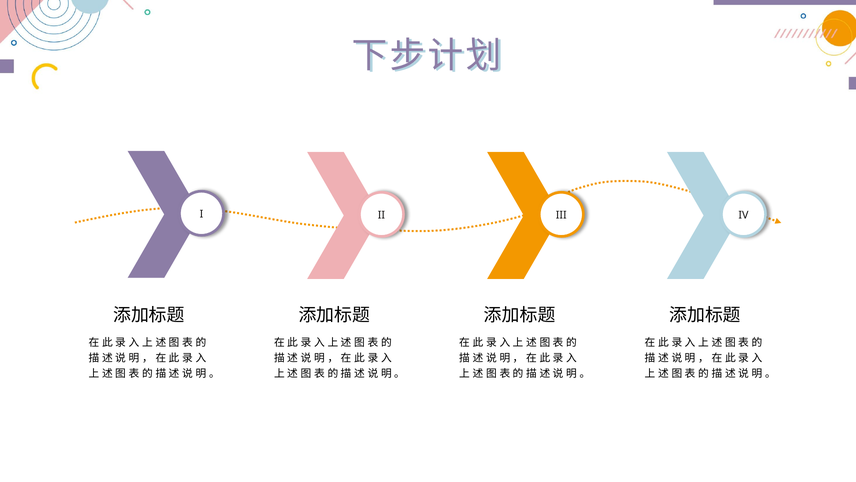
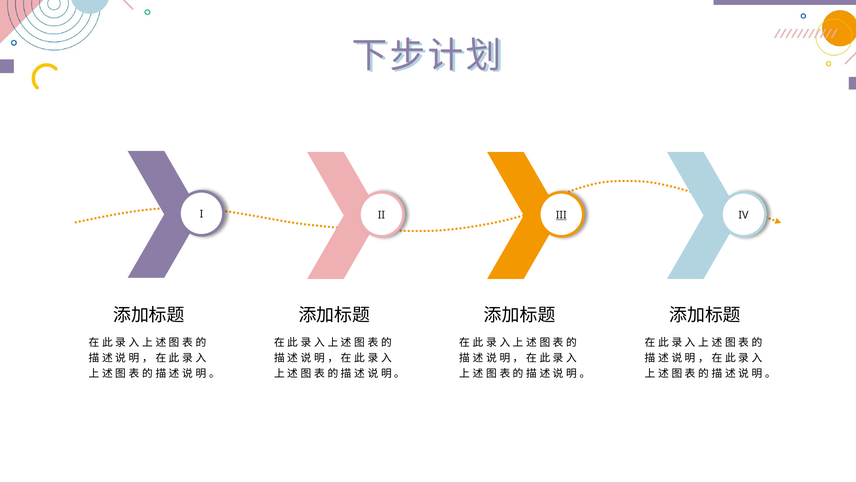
III underline: none -> present (561, 215)
